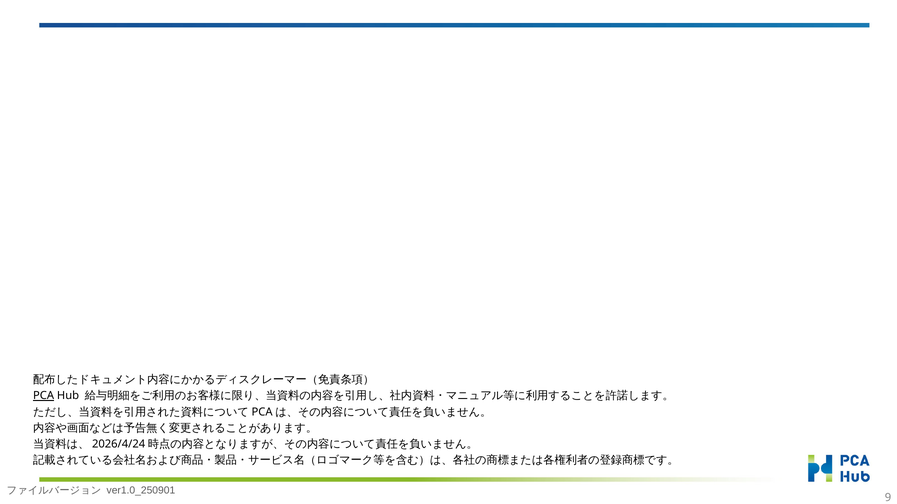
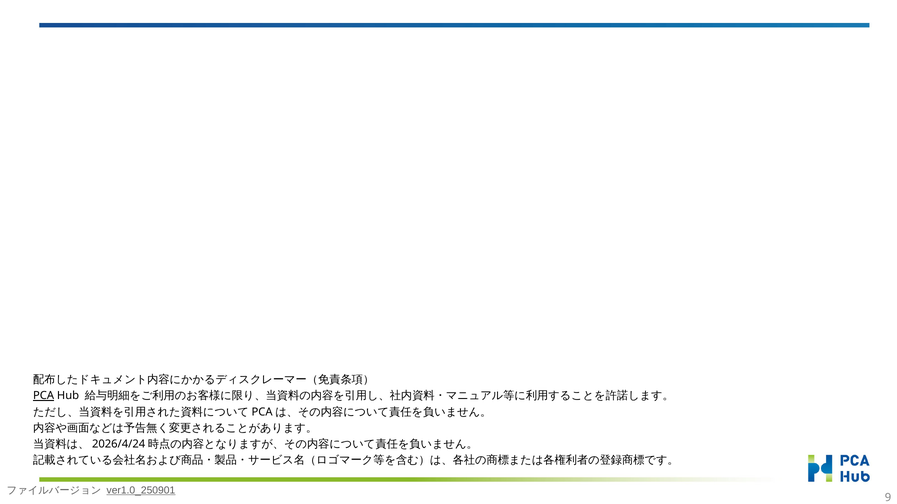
ver1.0_250901 underline: none -> present (141, 491)
